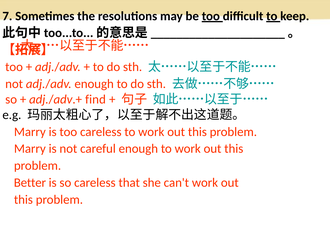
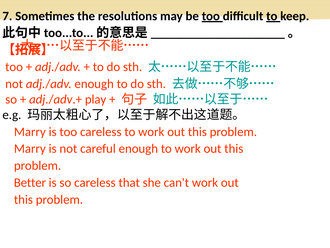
find: find -> play (96, 99)
